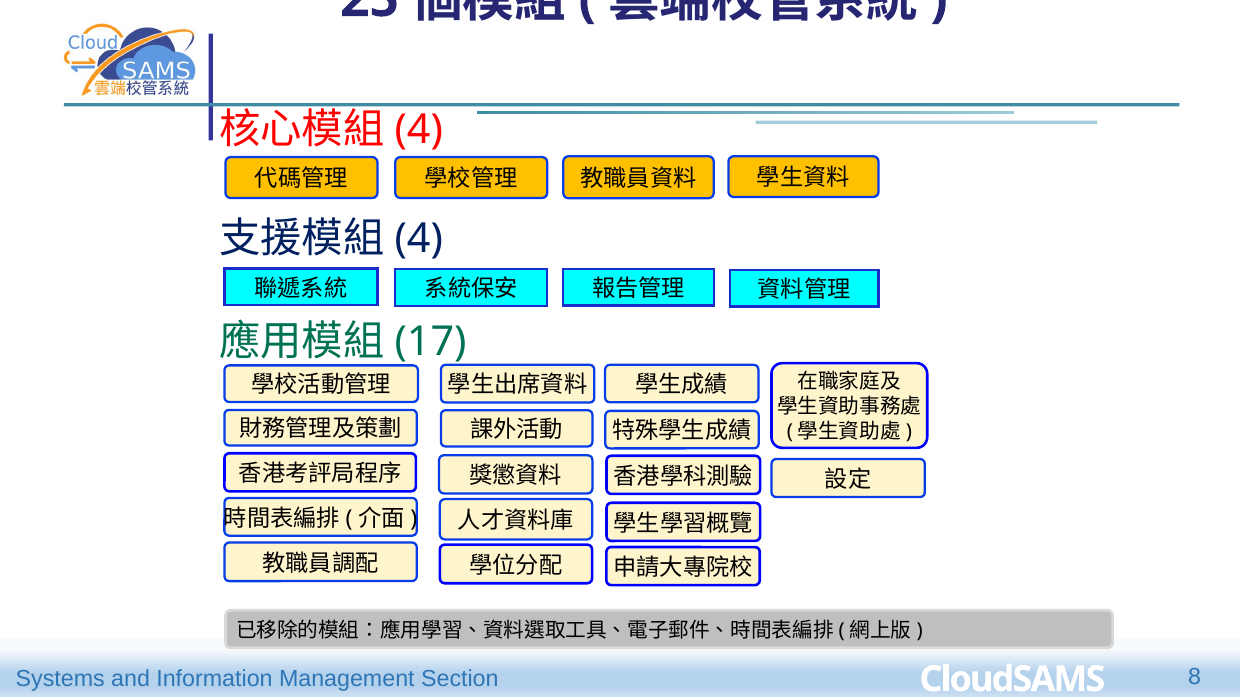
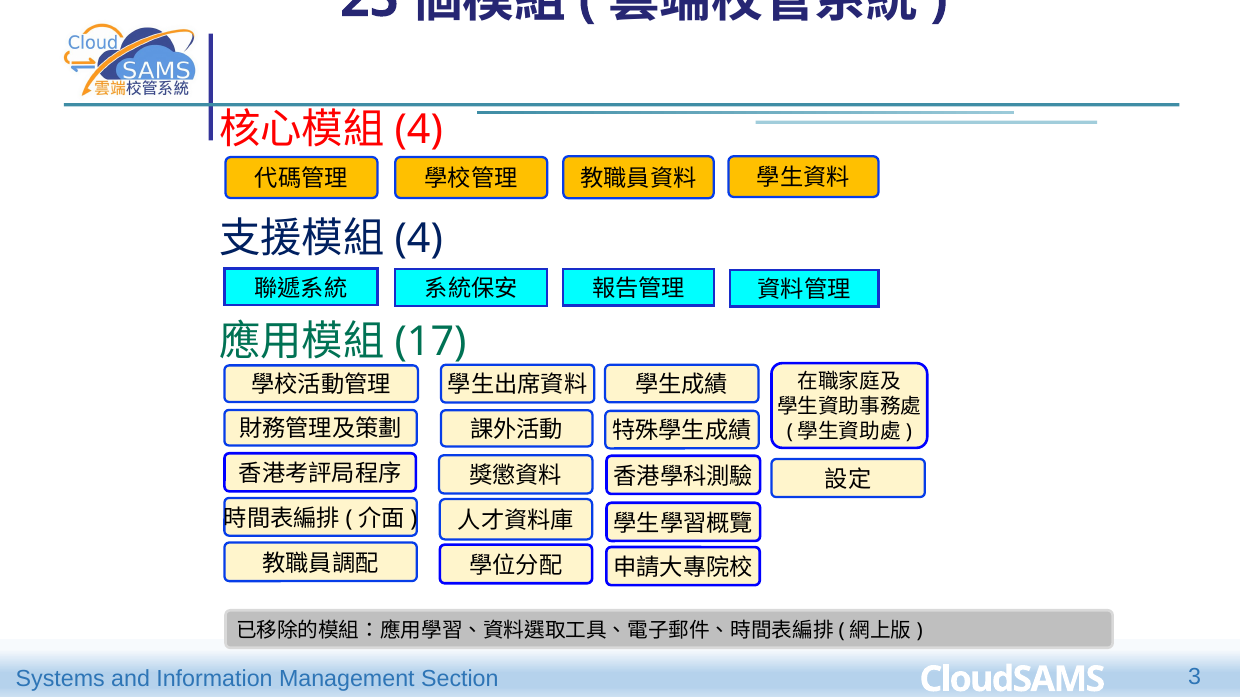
8: 8 -> 3 (1195, 677)
